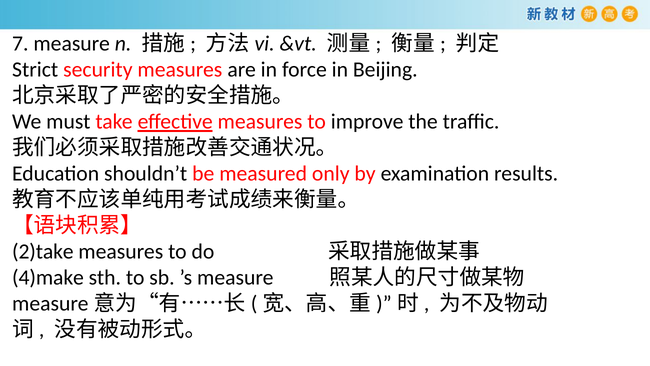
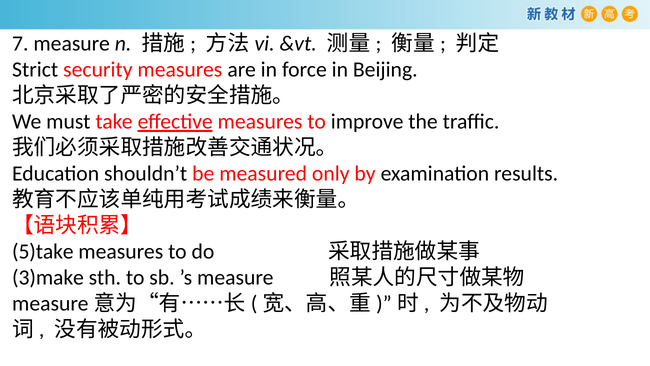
2)take: 2)take -> 5)take (43, 251)
4)make: 4)make -> 3)make (48, 277)
